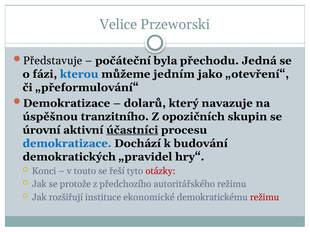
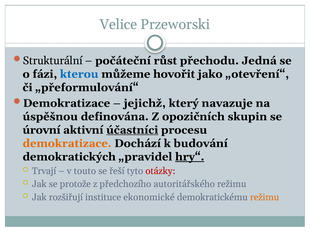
Představuje: Představuje -> Strukturální (53, 61)
byla: byla -> růst (165, 61)
jedním: jedním -> hovořit (174, 74)
dolarů: dolarů -> jejichž (145, 103)
tranzitního: tranzitního -> definována (115, 117)
demokratizace colour: blue -> orange (67, 144)
hry“ underline: none -> present (190, 157)
Konci: Konci -> Trvají (44, 171)
režimu colour: red -> orange (265, 198)
